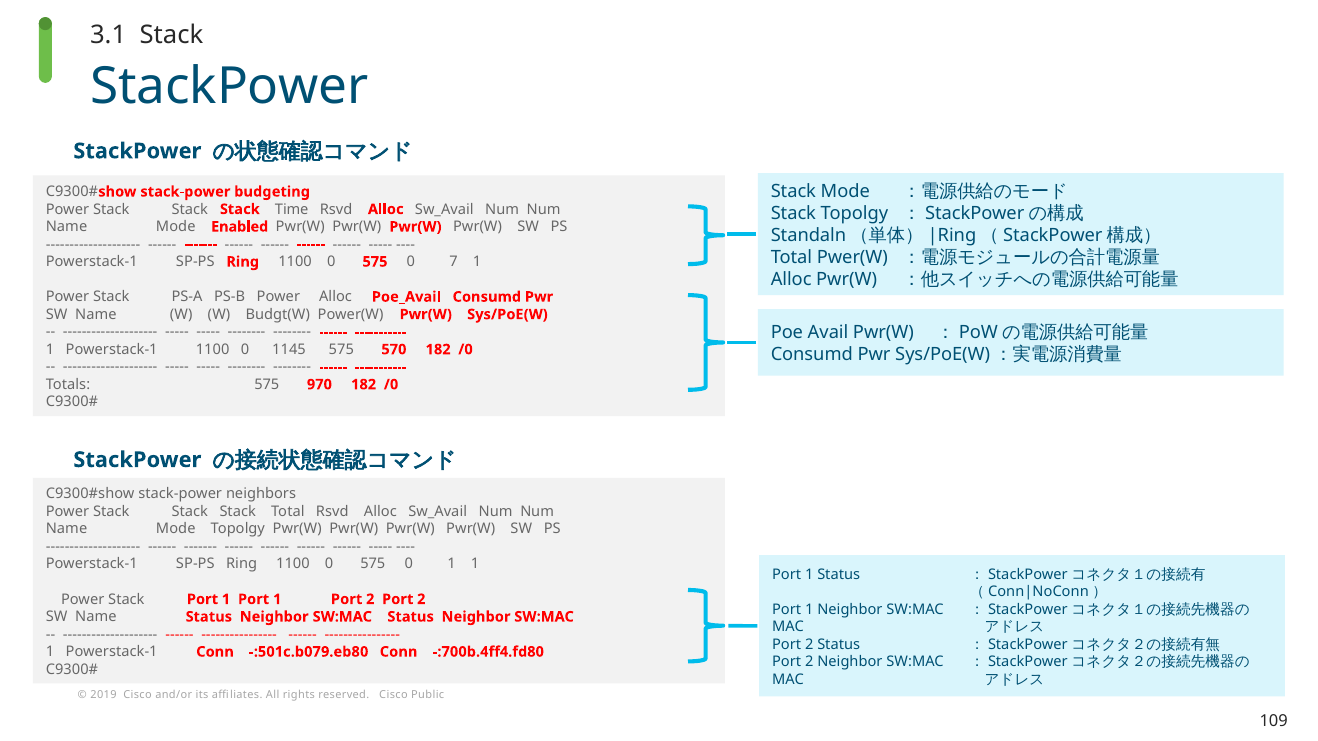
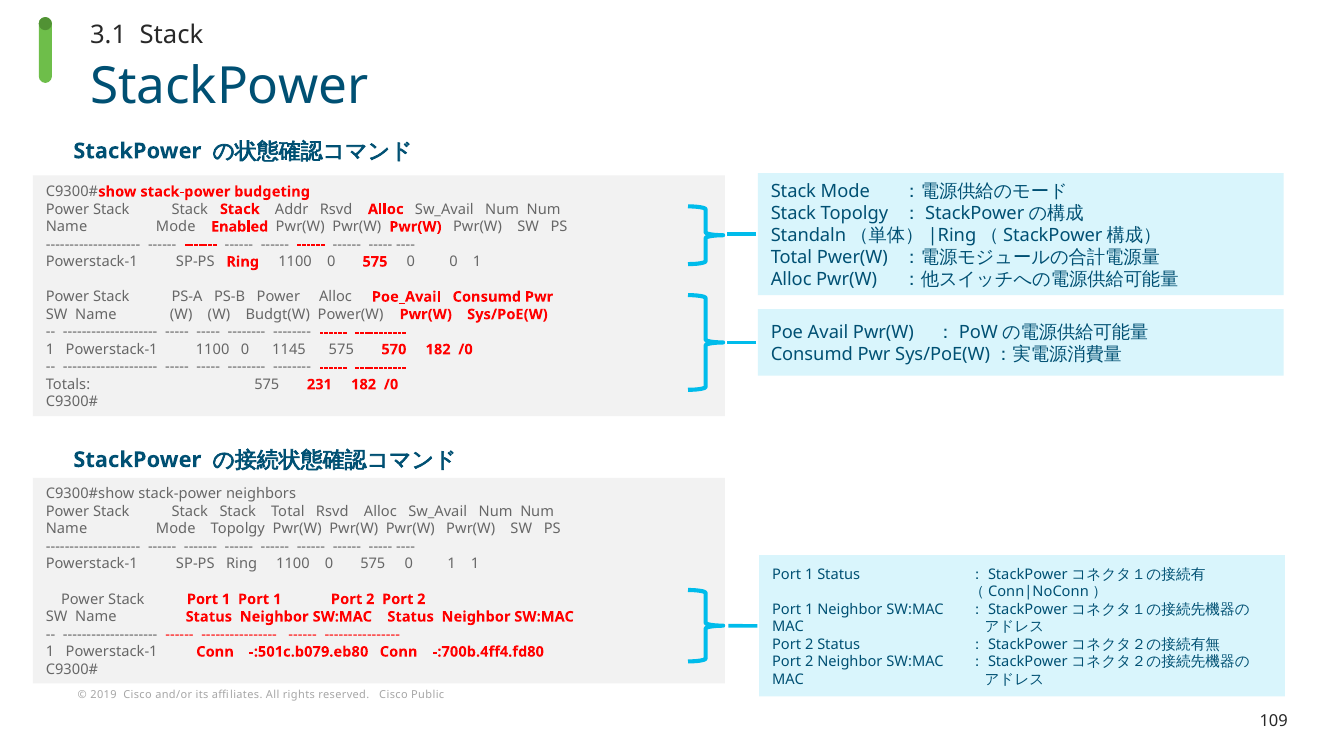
Time: Time -> Addr (292, 209)
0 7: 7 -> 0 (453, 262)
970: 970 -> 231 (319, 385)
